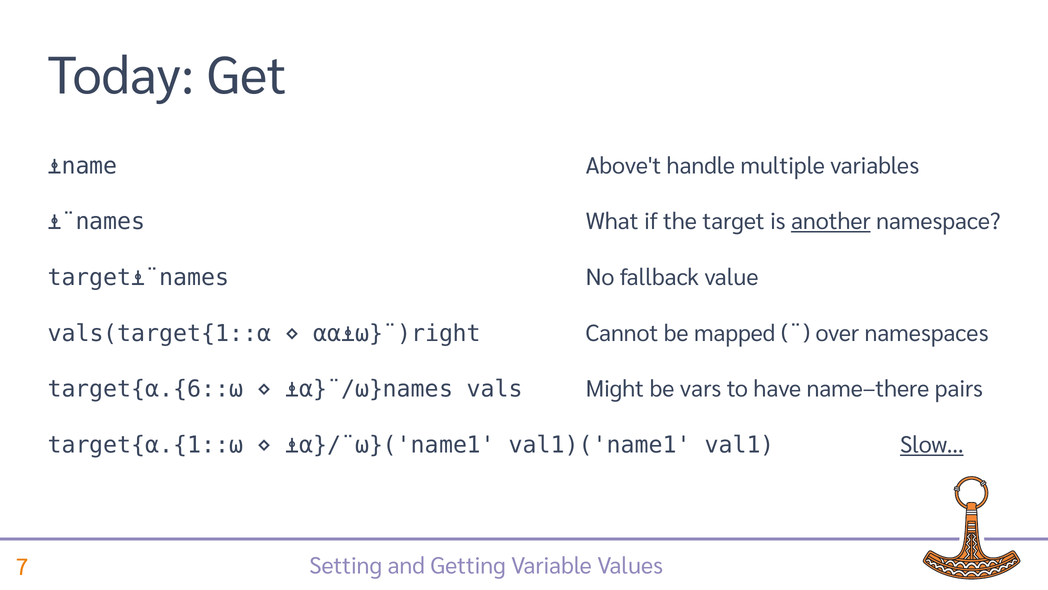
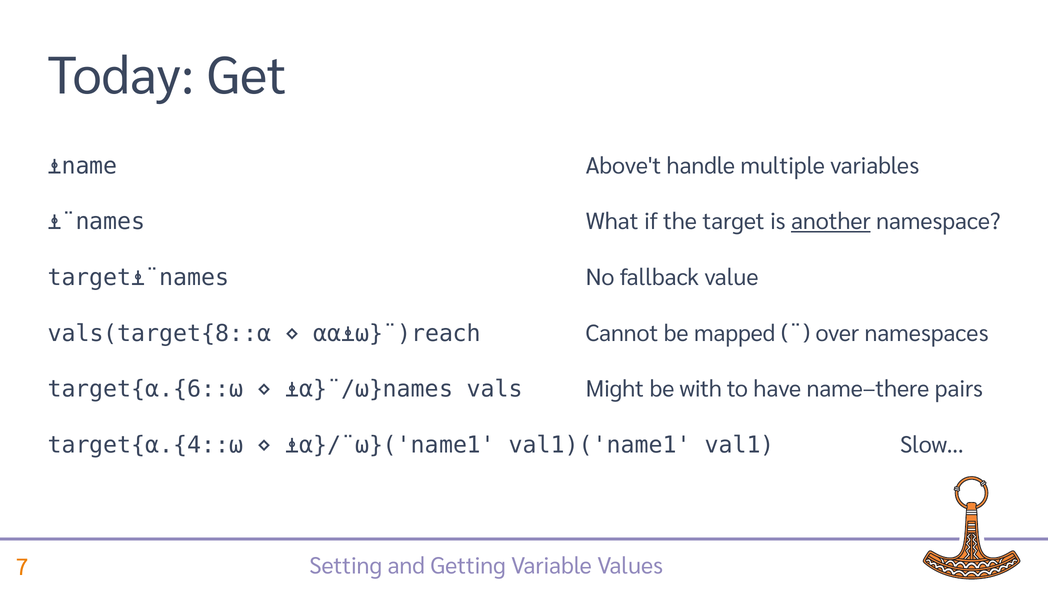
vals(target{1::⍺: vals(target{1::⍺ -> vals(target{8::⍺ (159, 333)
⍺⍺⍎⍵}¨)right: ⍺⍺⍎⍵}¨)right -> ⍺⍺⍎⍵}¨)reach (397, 333)
vars: vars -> with (701, 389)
target{⍺.{1::⍵: target{⍺.{1::⍵ -> target{⍺.{4::⍵ (145, 445)
Slow… underline: present -> none (932, 445)
